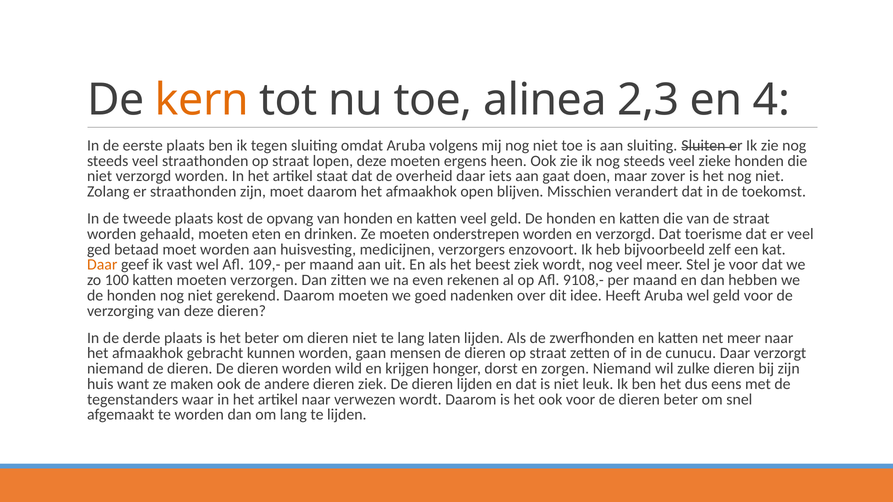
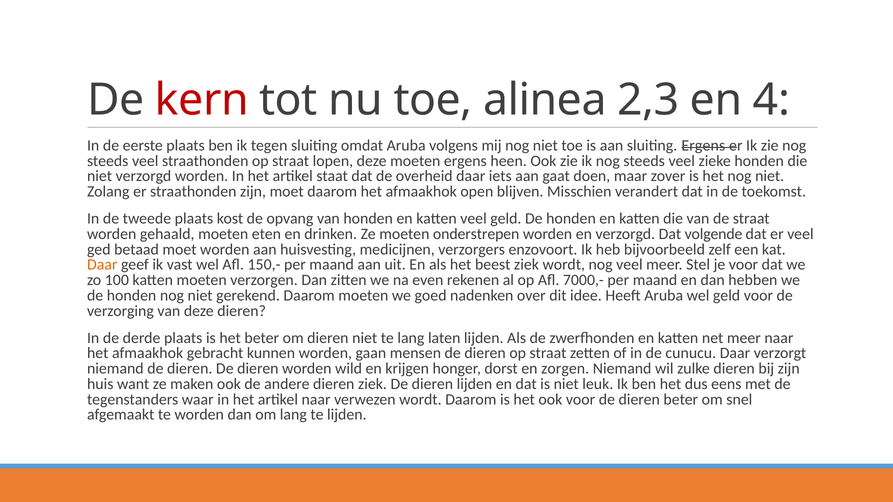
kern colour: orange -> red (202, 100)
sluiting Sluiten: Sluiten -> Ergens (703, 146)
toerisme: toerisme -> volgende (714, 234)
109,-: 109,- -> 150,- (264, 265)
9108,-: 9108,- -> 7000,- (583, 280)
